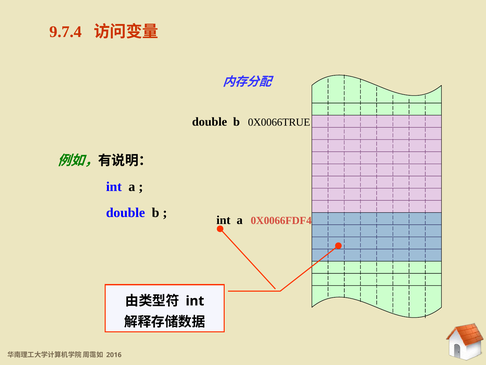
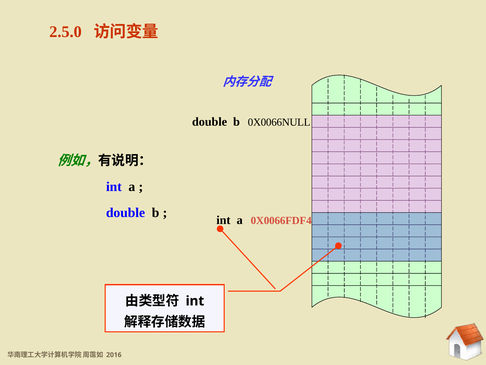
9.7.4: 9.7.4 -> 2.5.0 (66, 32)
0X0066TRUE: 0X0066TRUE -> 0X0066NULL (279, 122)
